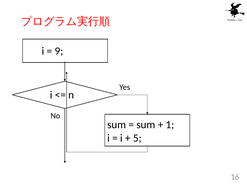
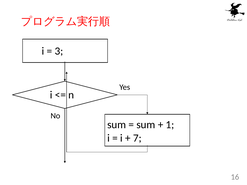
9: 9 -> 3 (59, 51)
5: 5 -> 7 (137, 138)
